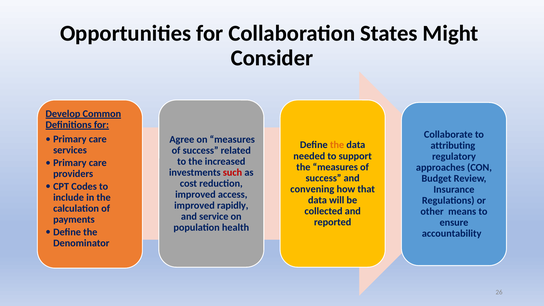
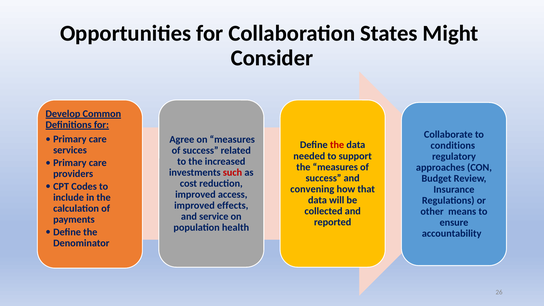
the colour: orange -> red (337, 145)
attributing: attributing -> conditions (453, 145)
rapidly: rapidly -> effects (233, 206)
